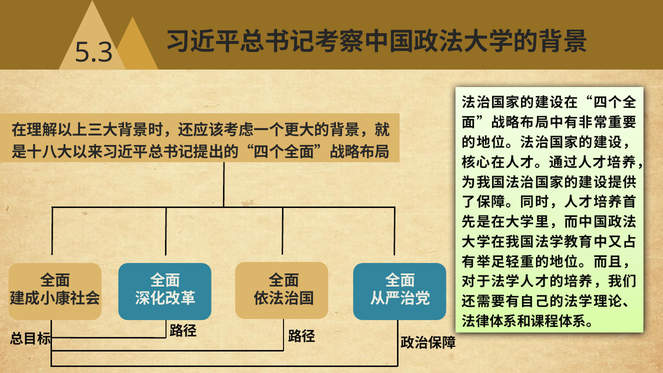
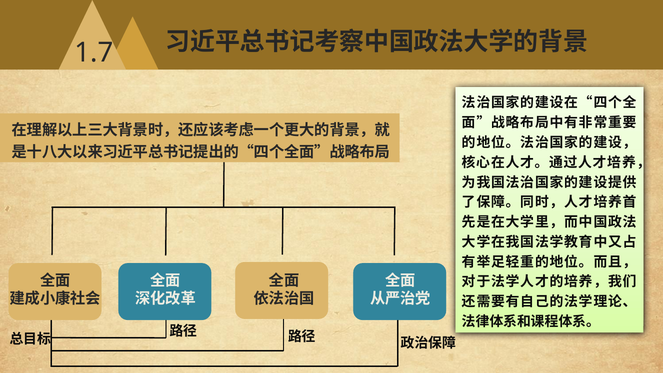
5.3: 5.3 -> 1.7 (94, 53)
